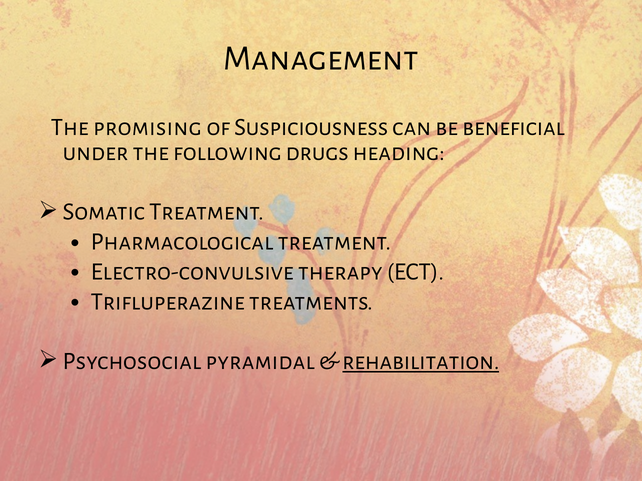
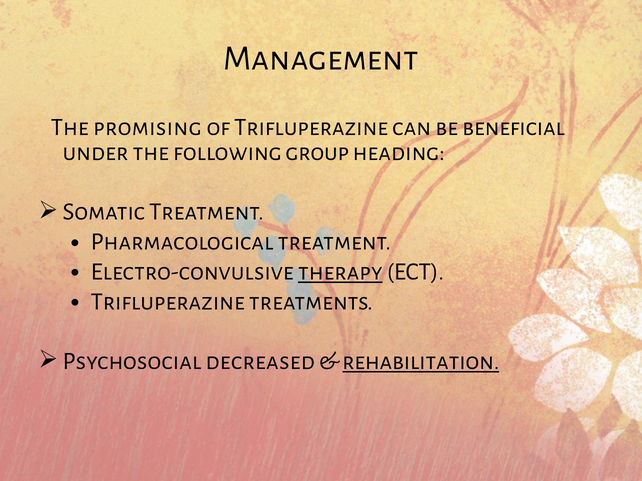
of Suspiciousness: Suspiciousness -> Trifluperazine (311, 127)
drugs: drugs -> group (317, 152)
therapy underline: none -> present (340, 272)
pyramidal: pyramidal -> decreased (260, 362)
